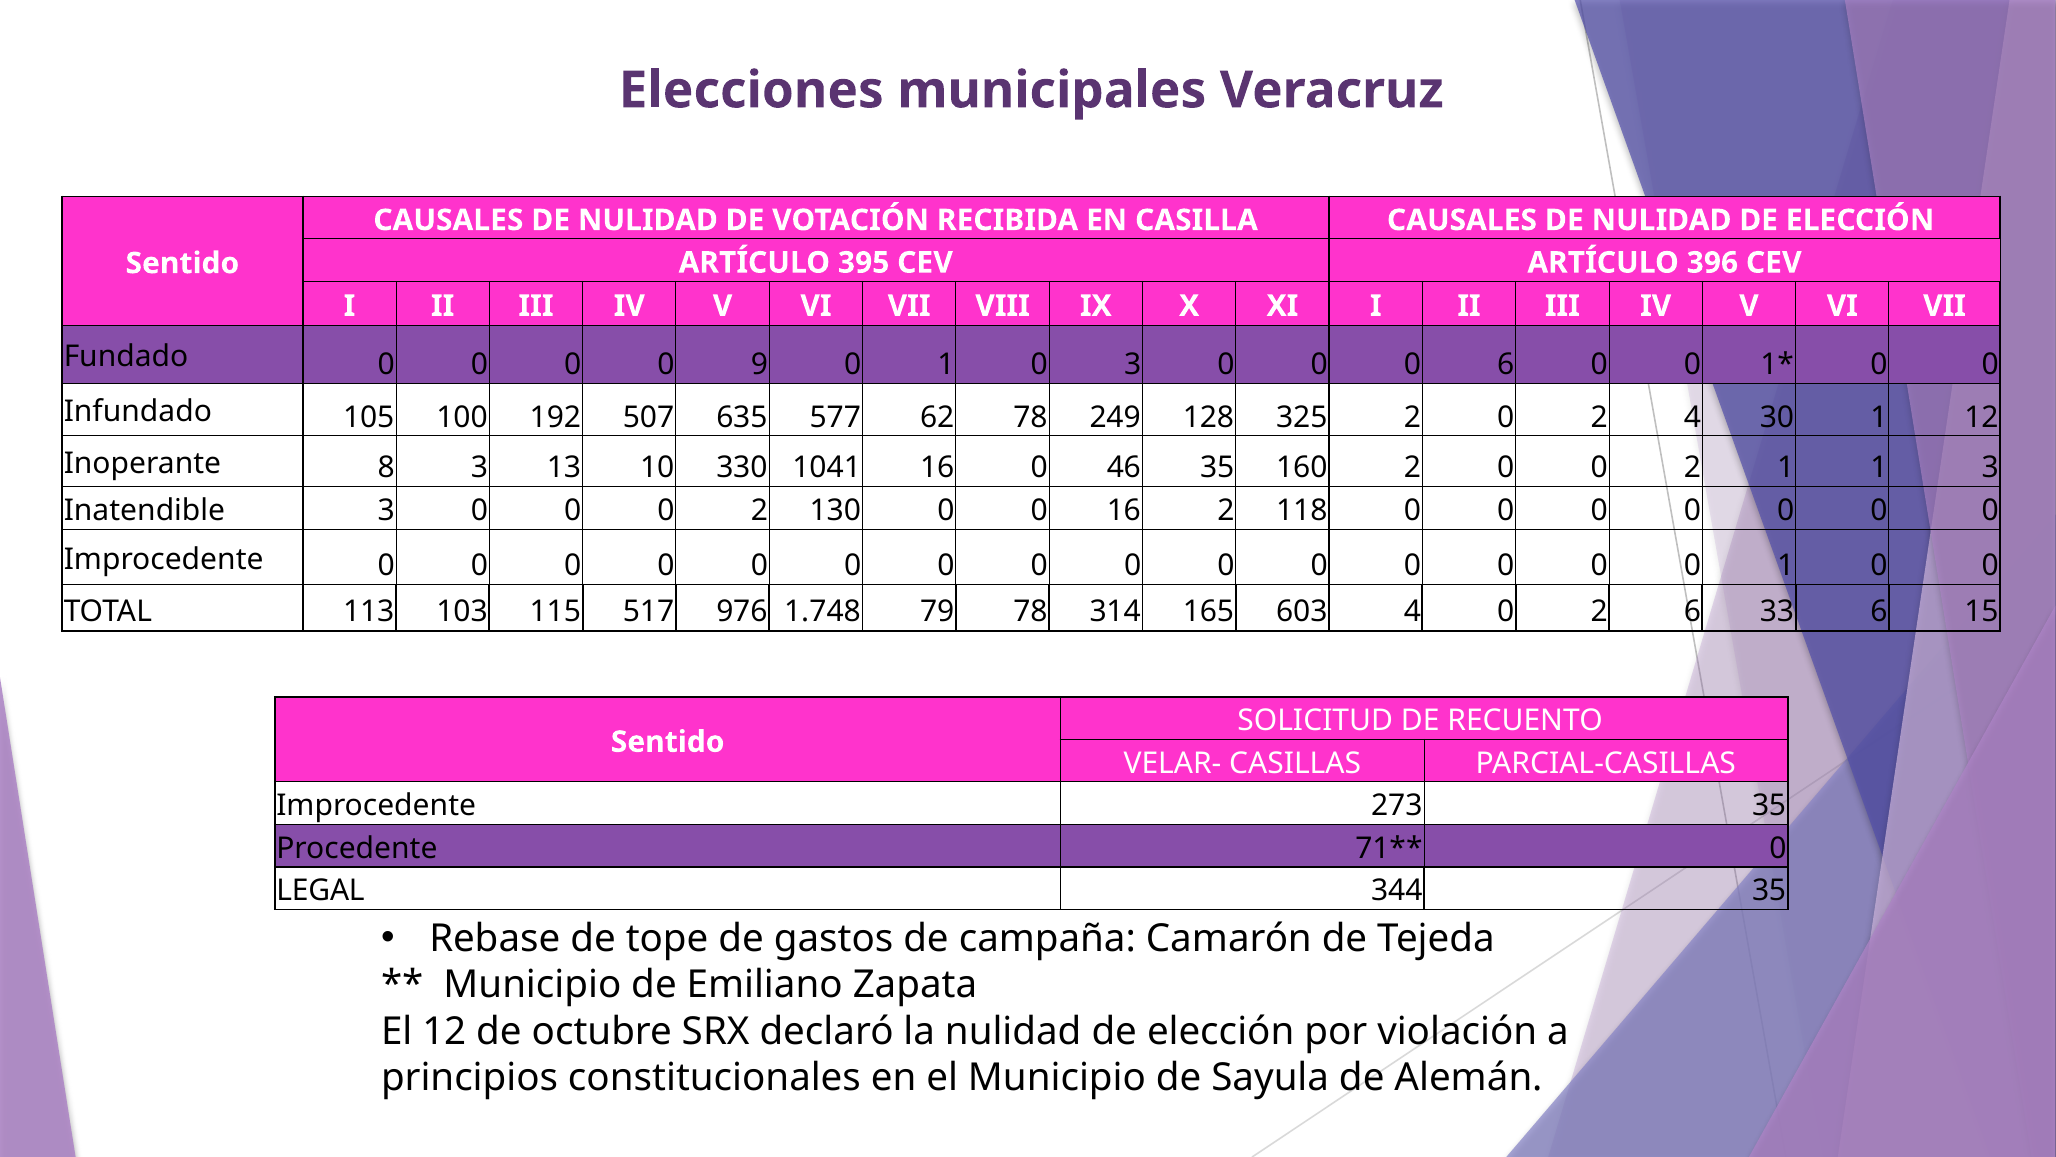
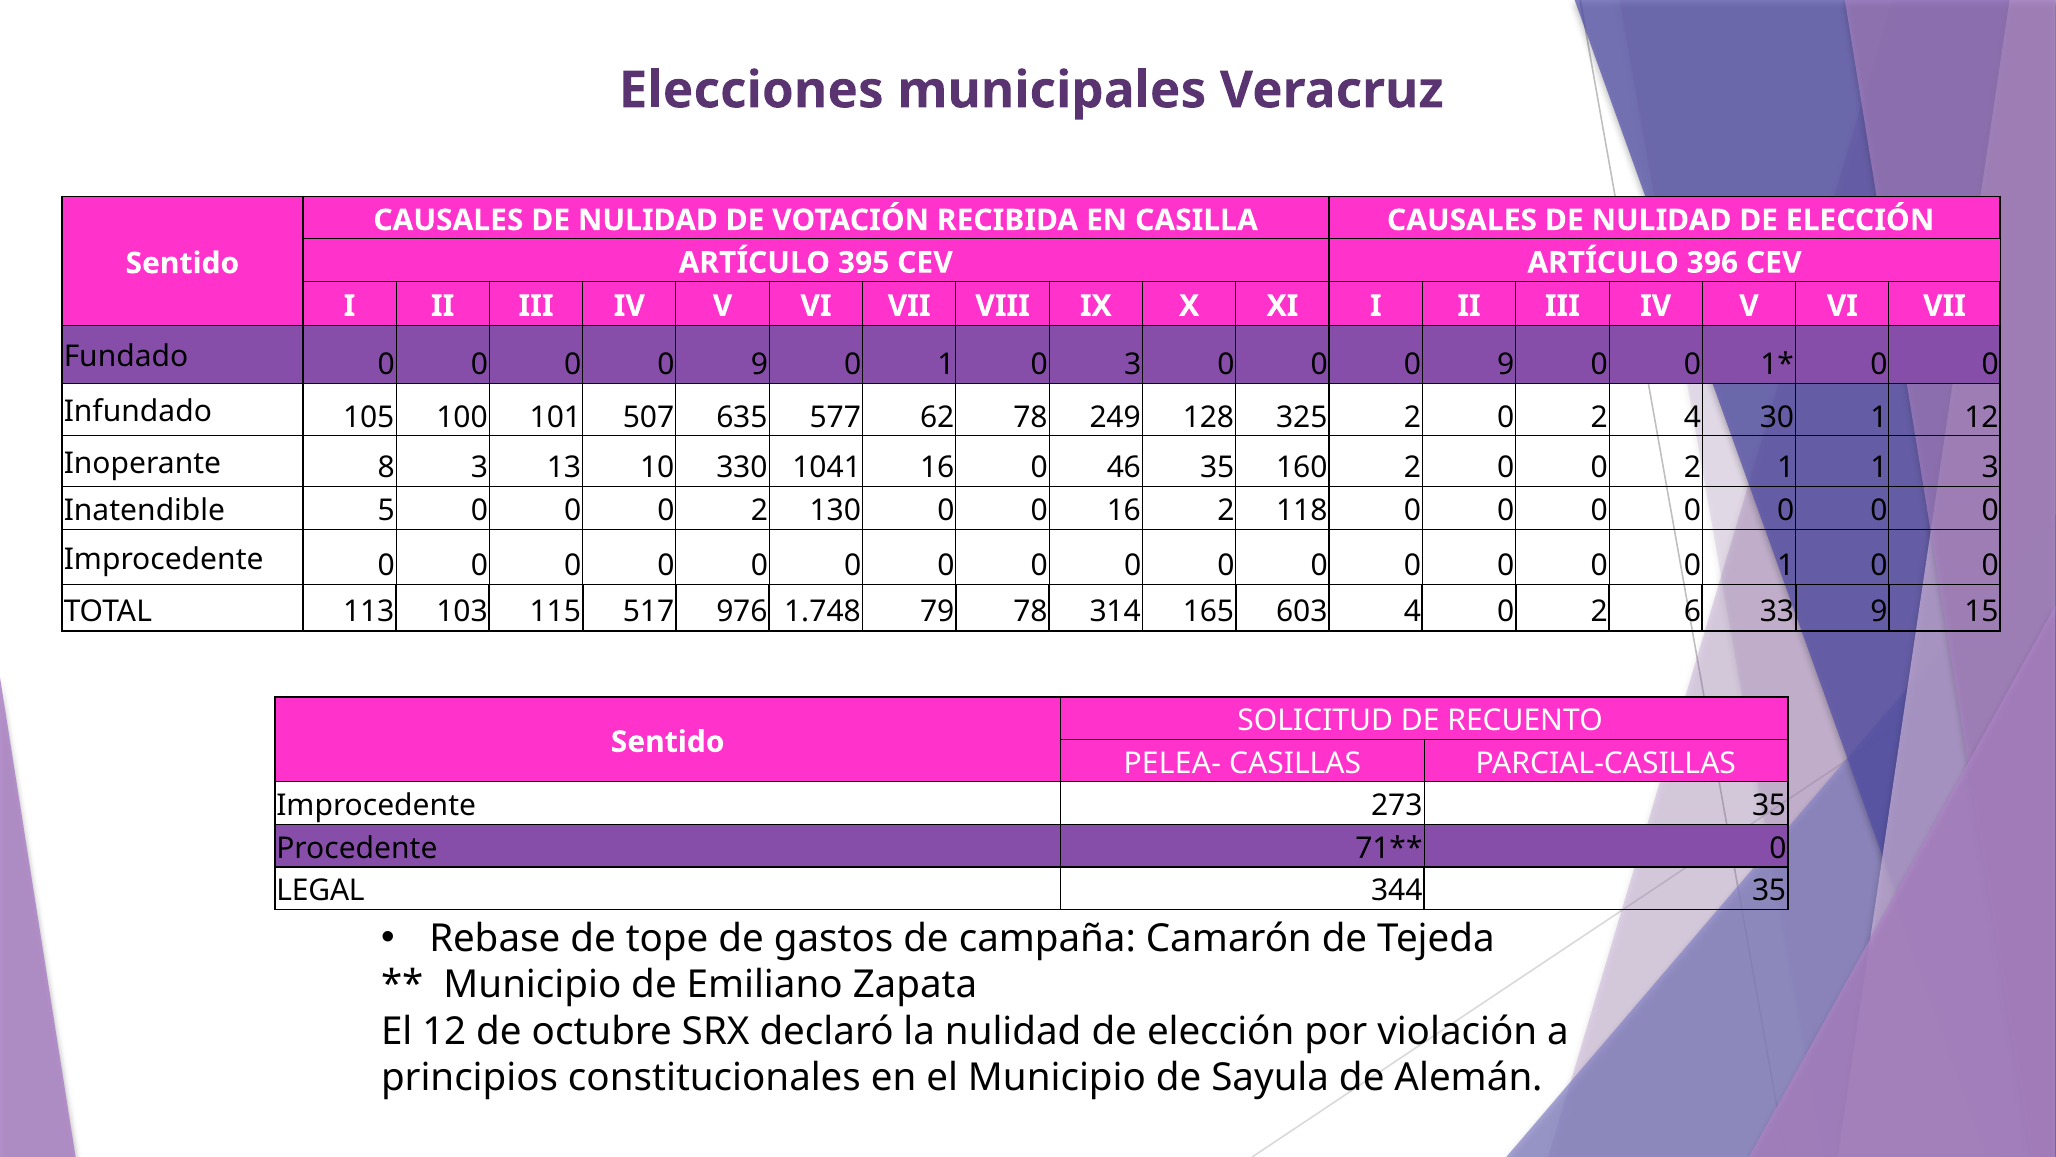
6: 6 -> 9 (1506, 364)
192: 192 -> 101 (555, 417)
Inatendible 3: 3 -> 5 (386, 510)
33 6: 6 -> 9 (1879, 612)
VELAR-: VELAR- -> PELEA- (1172, 763)
